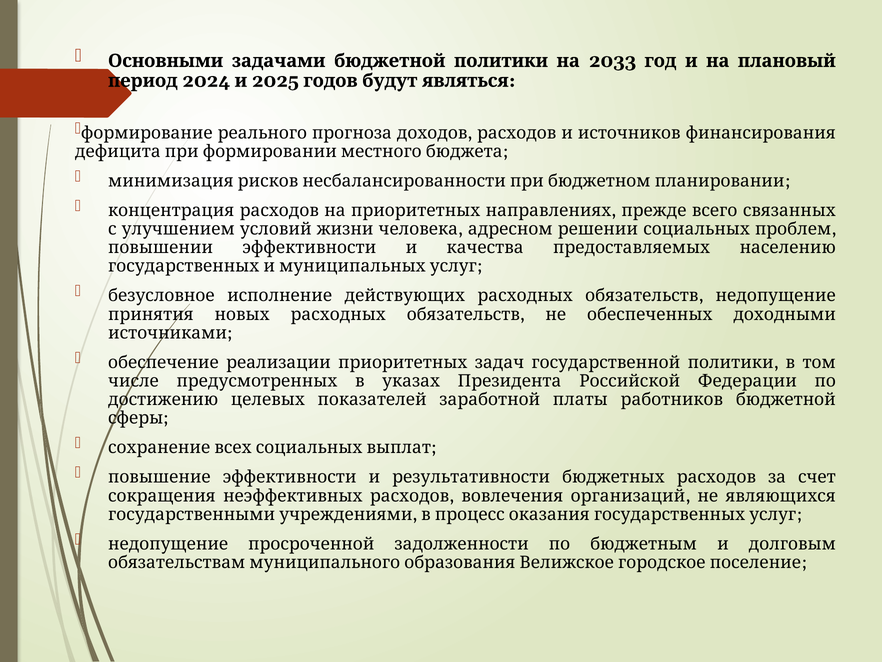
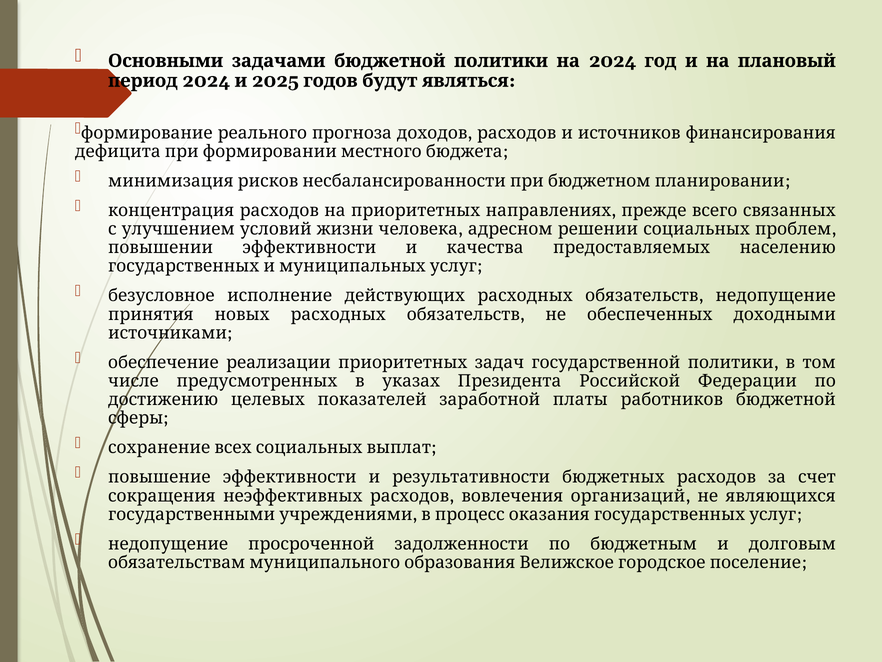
2033: 2033 -> 2024 (613, 61)
